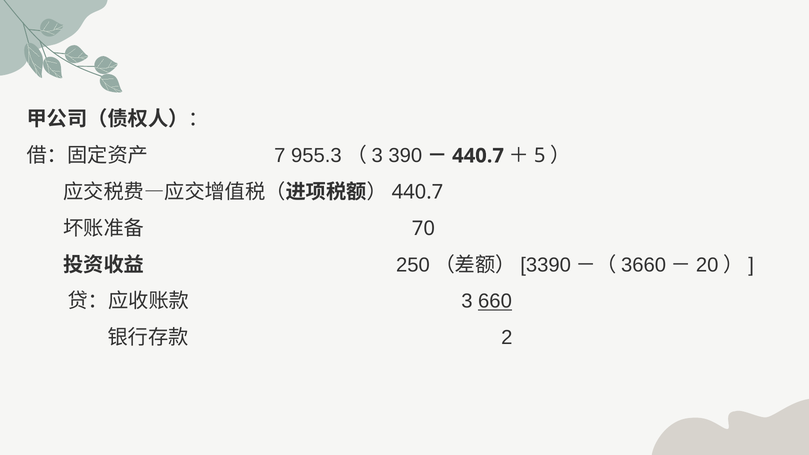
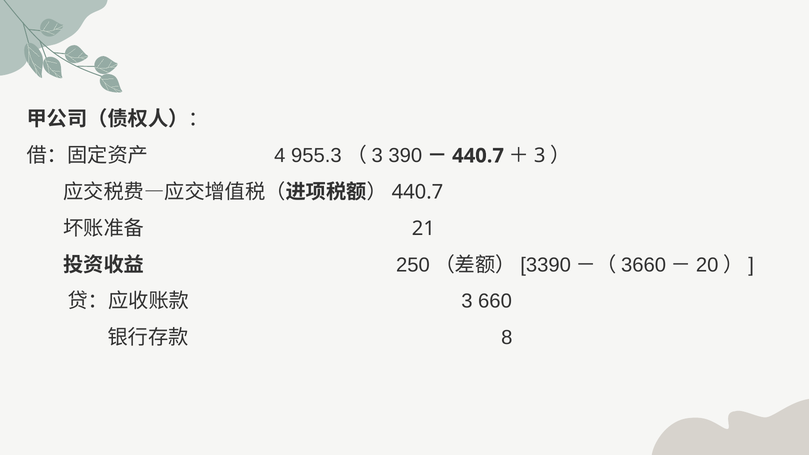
7: 7 -> 4 (280, 156)
5: 5 -> 3 (540, 156)
70: 70 -> 21 (423, 229)
660 underline: present -> none (495, 301)
2: 2 -> 8 (507, 338)
